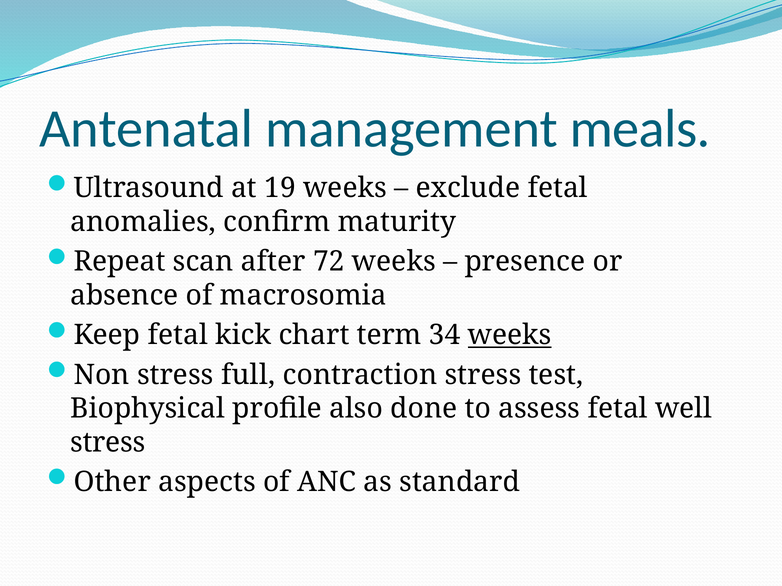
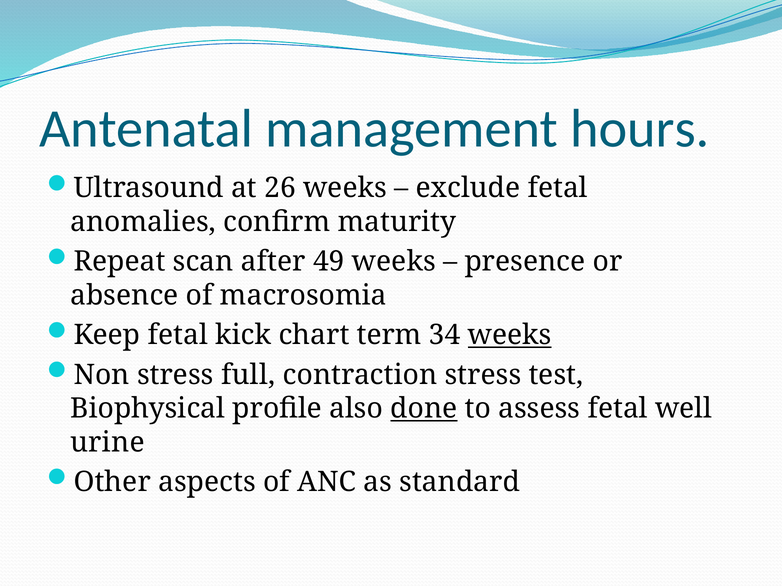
meals: meals -> hours (640, 129)
19: 19 -> 26 (280, 188)
72: 72 -> 49 (329, 262)
done underline: none -> present (424, 409)
stress: stress -> urine (108, 443)
